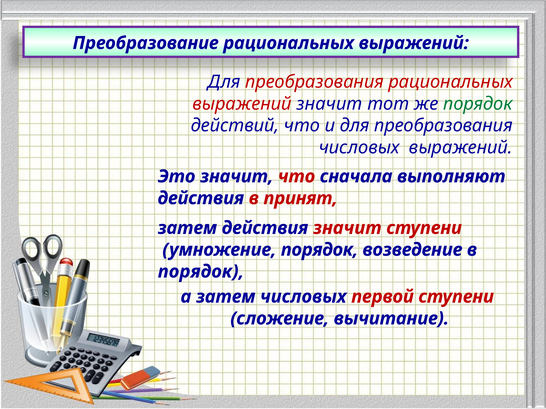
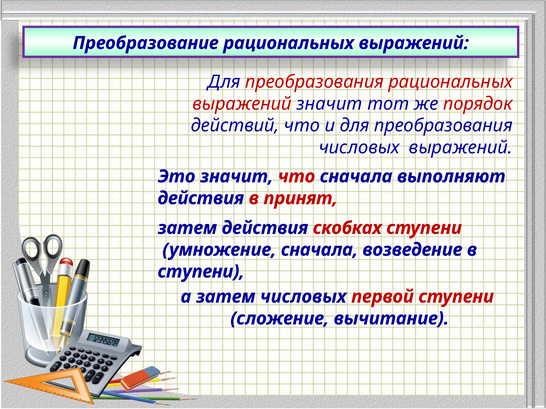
порядок colour: green -> red (478, 104)
действия значит: значит -> скобках (347, 228)
умножение порядок: порядок -> сначала (319, 250)
порядок: порядок -> ступени (201, 272)
